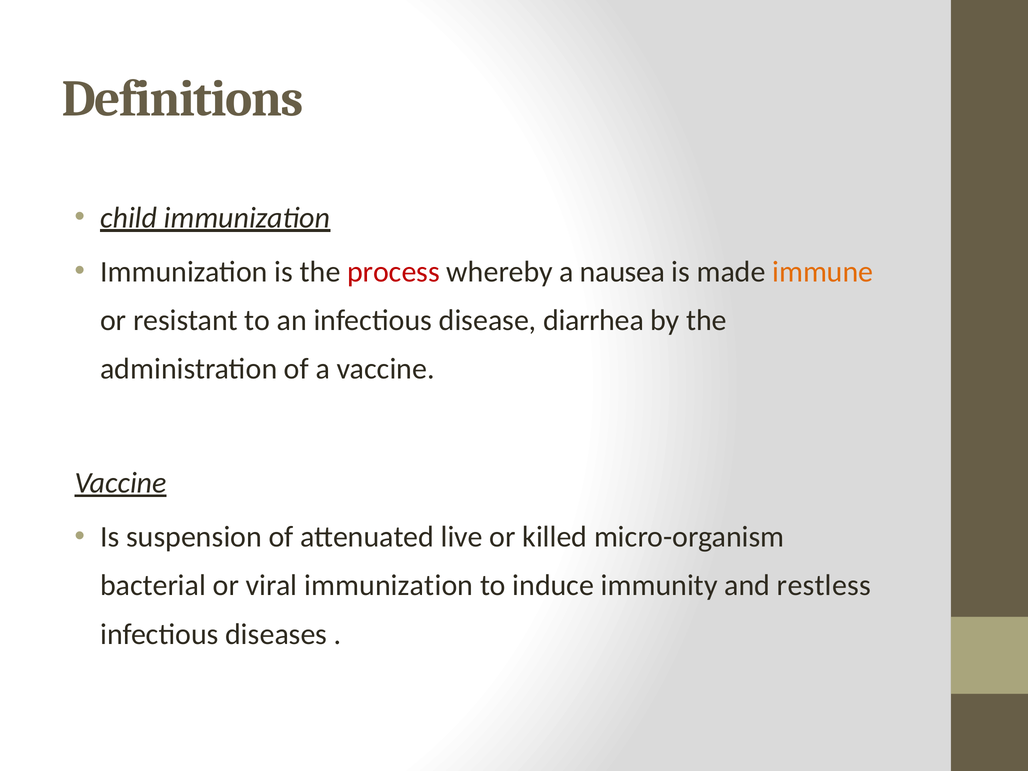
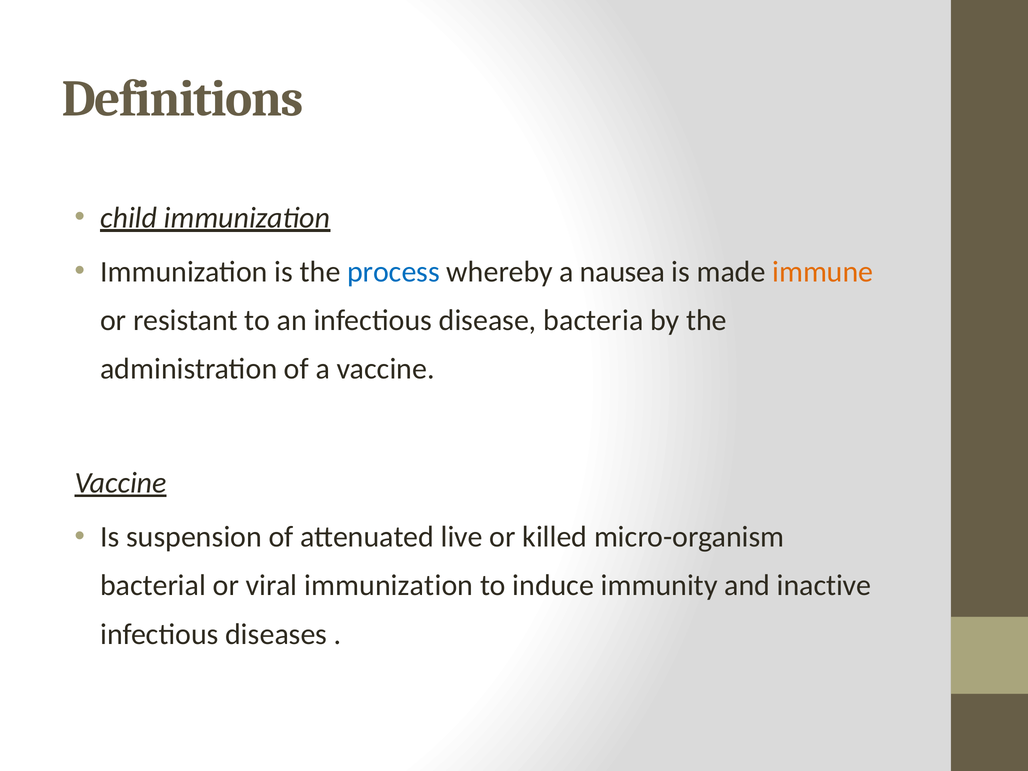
process colour: red -> blue (393, 272)
diarrhea: diarrhea -> bacteria (593, 320)
restless: restless -> inactive (824, 586)
